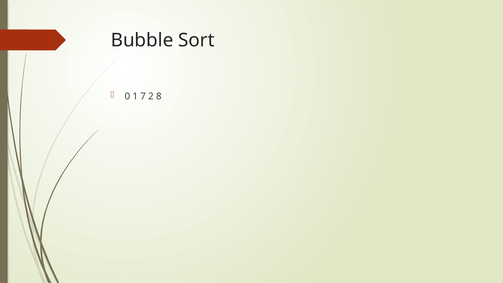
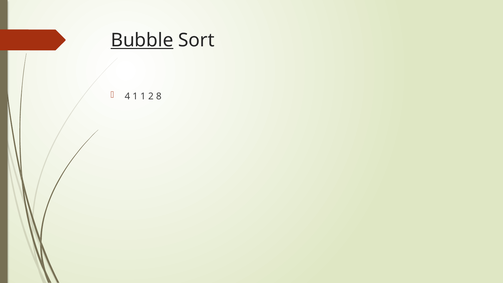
Bubble underline: none -> present (142, 40)
0: 0 -> 4 (127, 96)
1 7: 7 -> 1 (143, 96)
